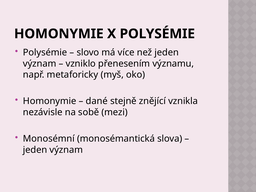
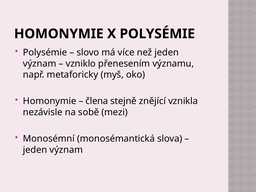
dané: dané -> člena (97, 101)
